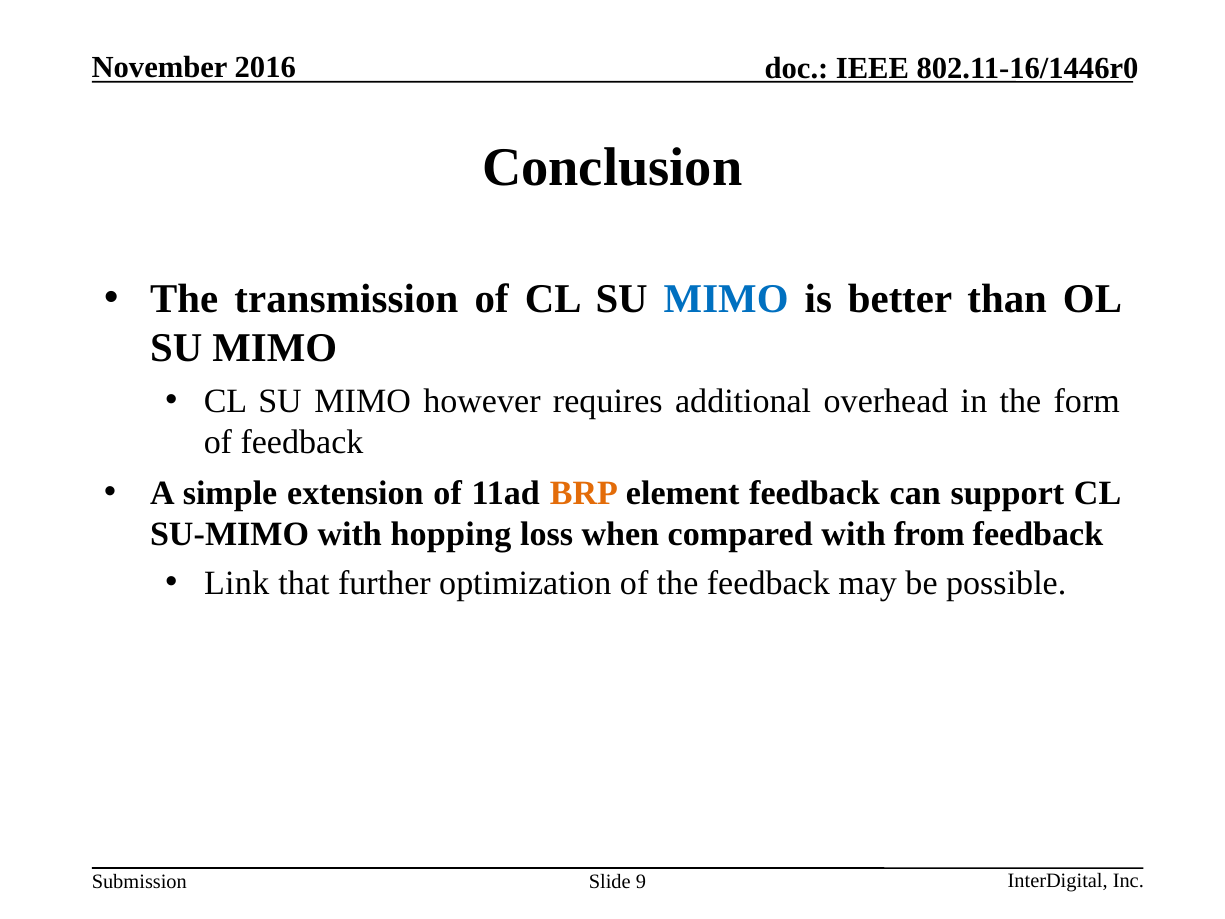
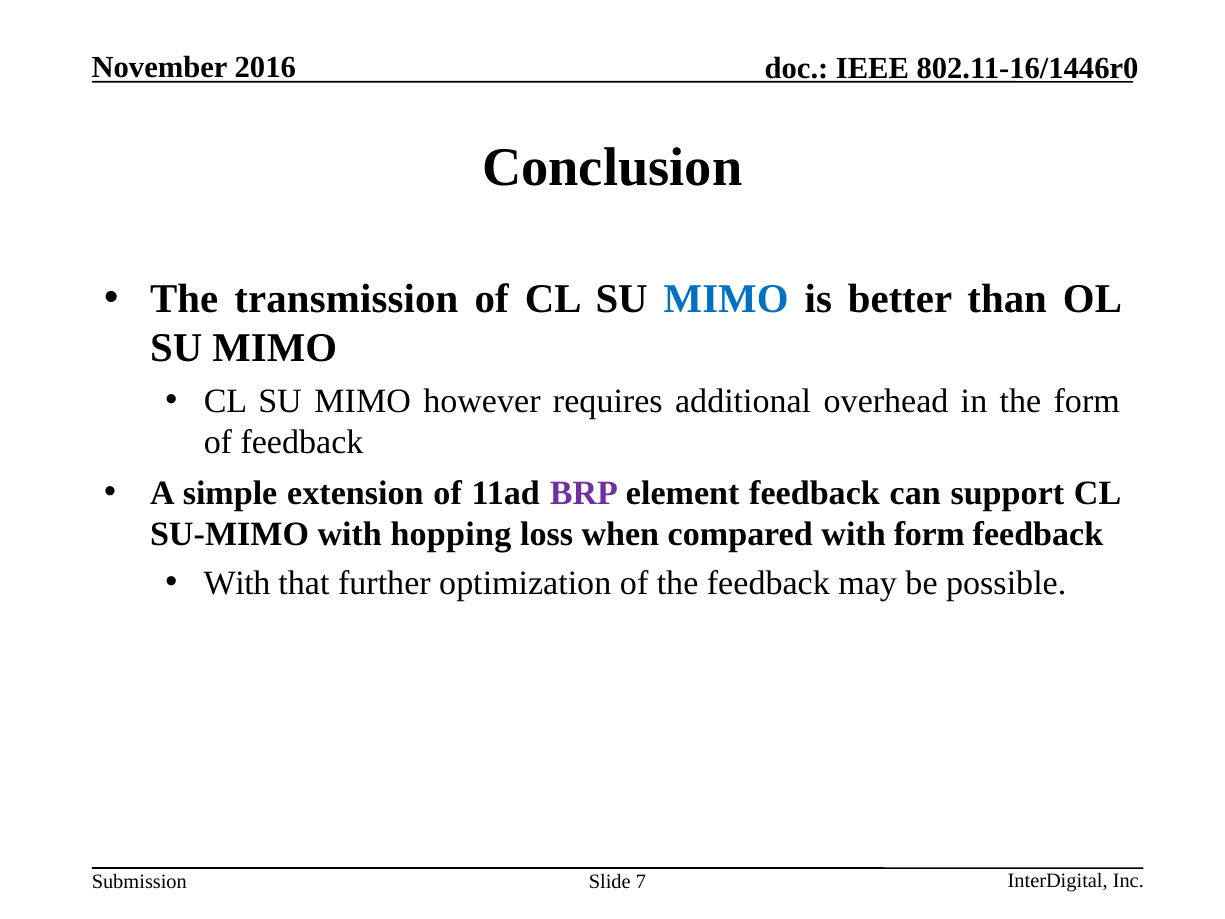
BRP colour: orange -> purple (584, 493)
with from: from -> form (929, 534)
Link: Link -> With (237, 583)
9: 9 -> 7 (641, 881)
